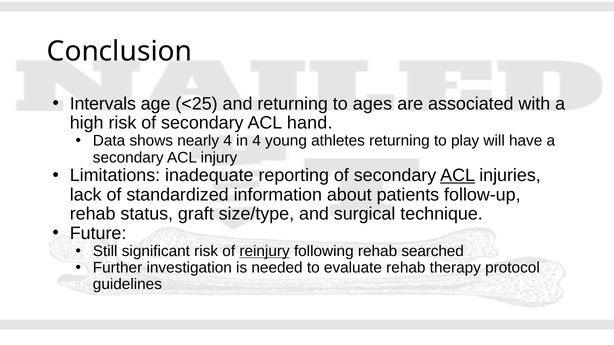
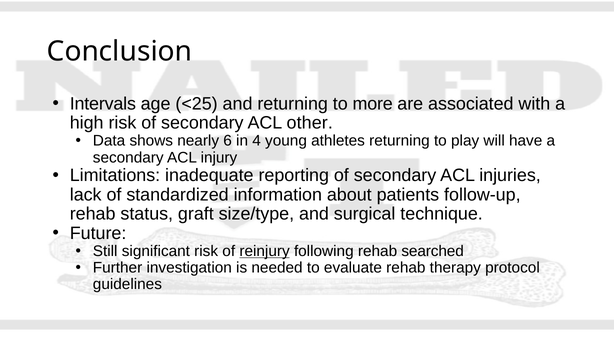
ages: ages -> more (373, 104)
hand: hand -> other (310, 123)
nearly 4: 4 -> 6 (228, 141)
ACL underline: present -> none (458, 176)
